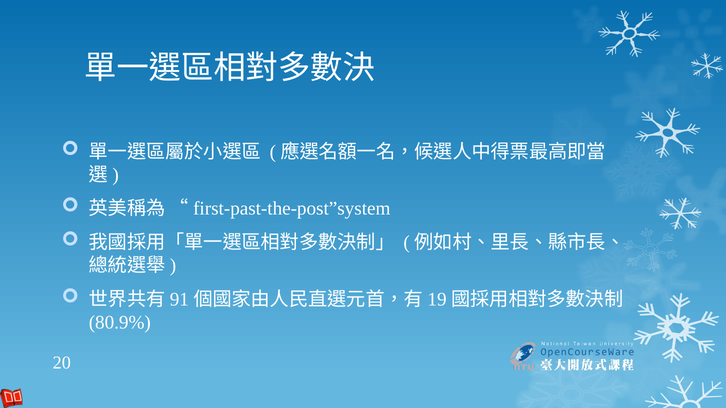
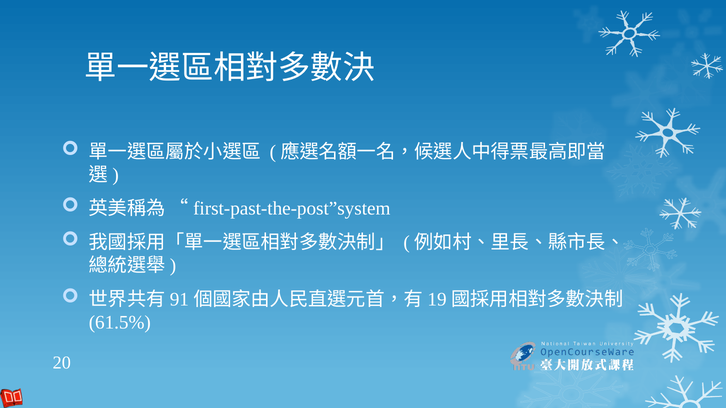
80.9%: 80.9% -> 61.5% (120, 323)
